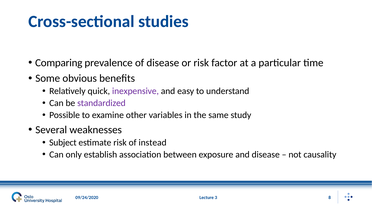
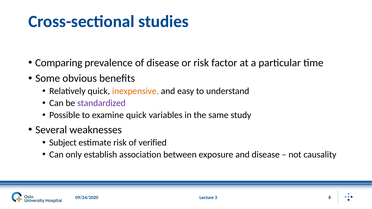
inexpensive colour: purple -> orange (135, 91)
examine other: other -> quick (136, 115)
instead: instead -> verified (153, 143)
